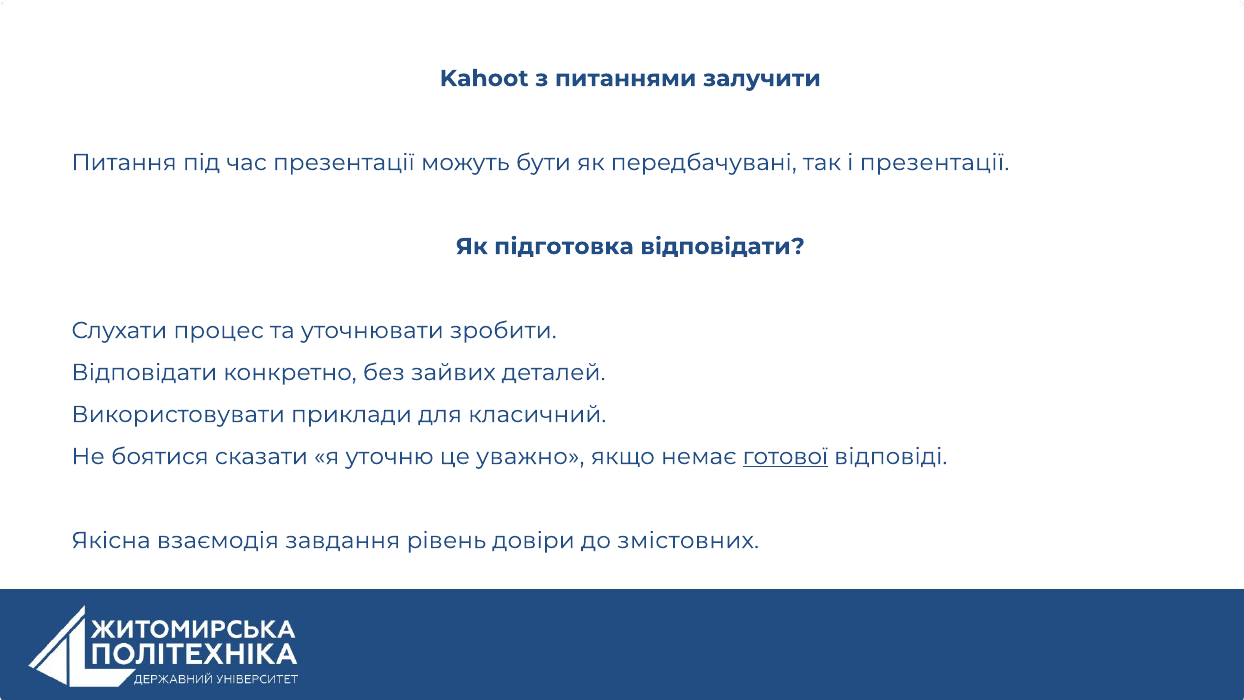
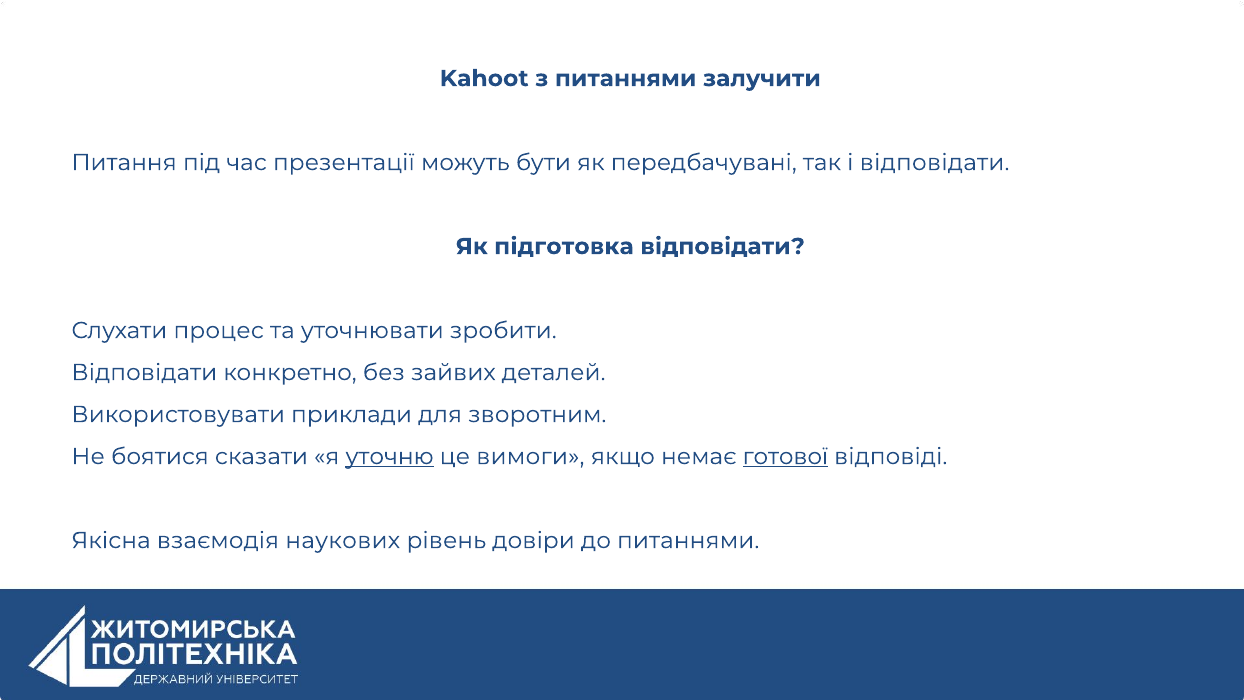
і презентації: презентації -> відповідати (935, 162)
класичний: класичний -> зворотним (537, 414)
уточню underline: none -> present (390, 456)
уважно: уважно -> вимоги (530, 456)
завдання: завдання -> наукових (343, 540)
до змістовних: змістовних -> питаннями (688, 540)
